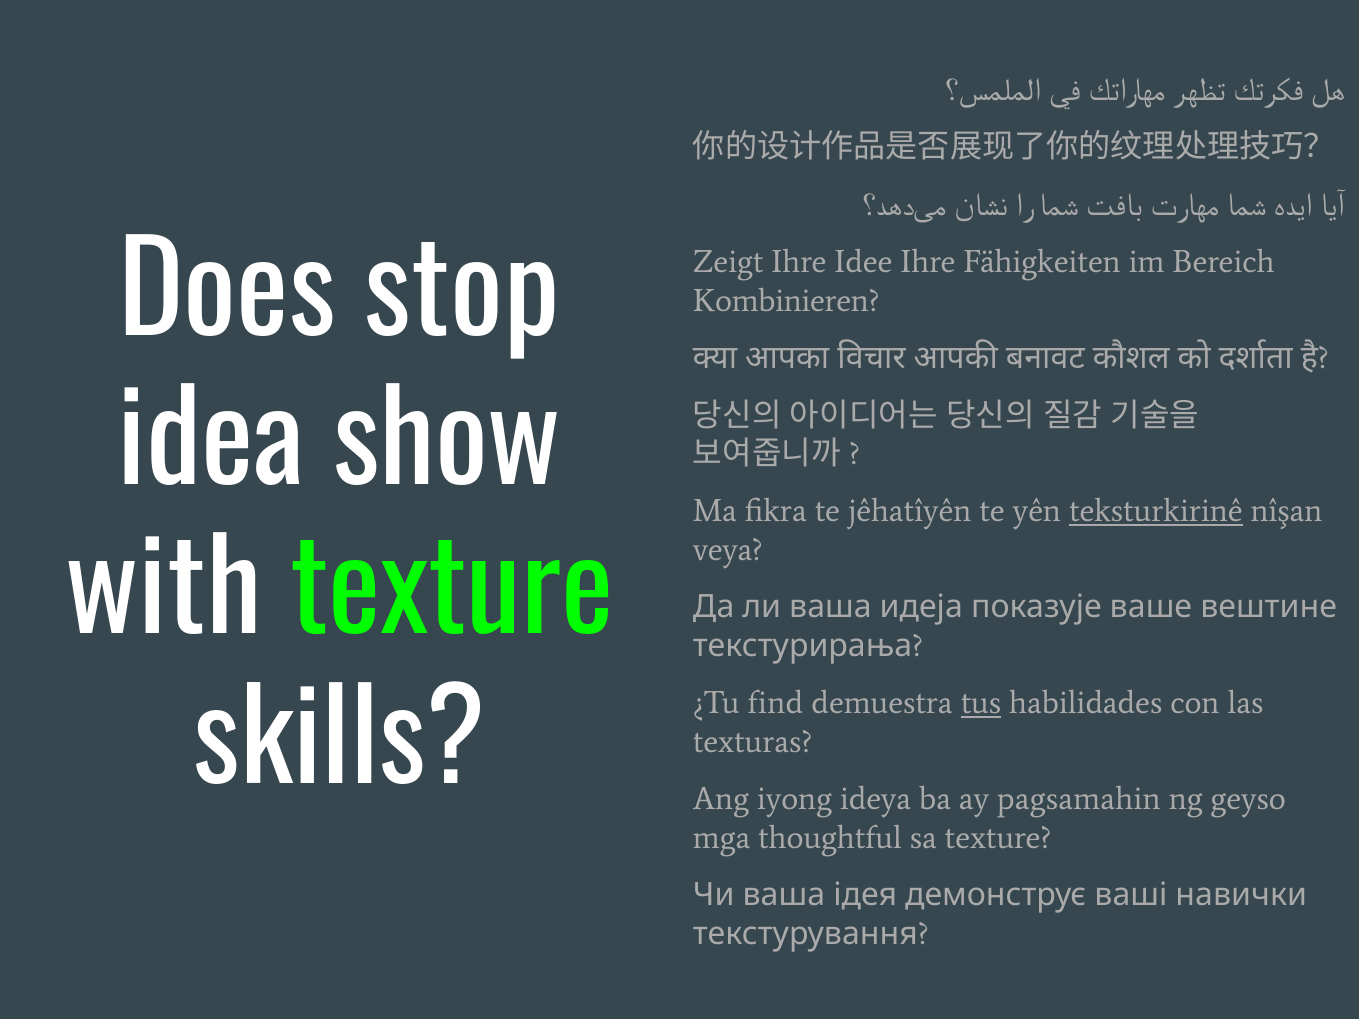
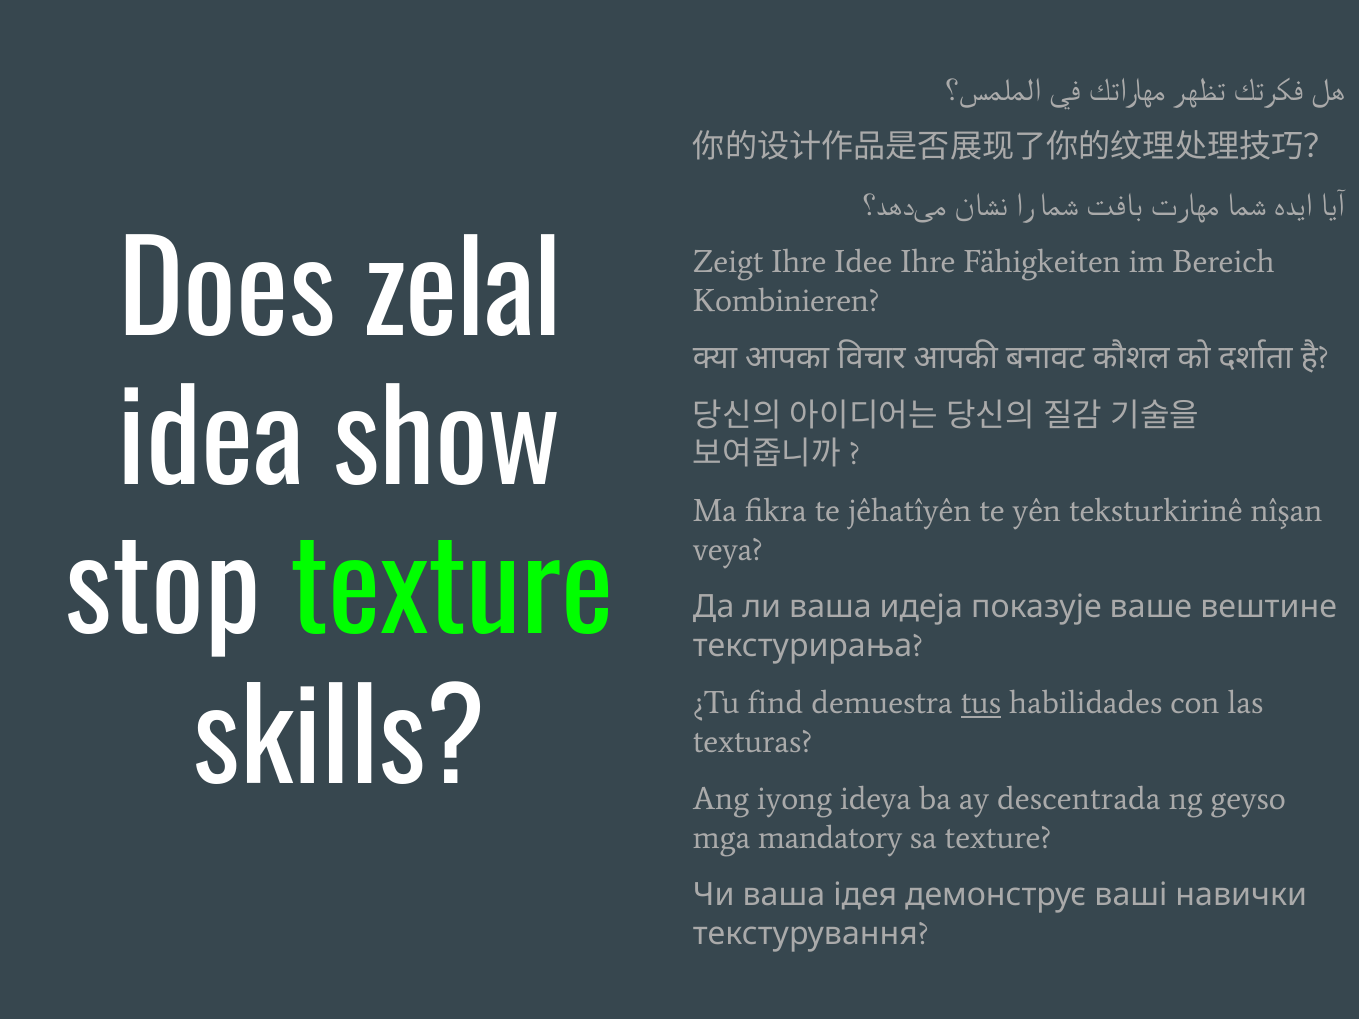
stop: stop -> zelal (463, 294)
teksturkirinê underline: present -> none (1156, 511)
with: with -> stop (163, 593)
pagsamahin: pagsamahin -> descentrada (1079, 799)
thoughtful: thoughtful -> mandatory (830, 838)
